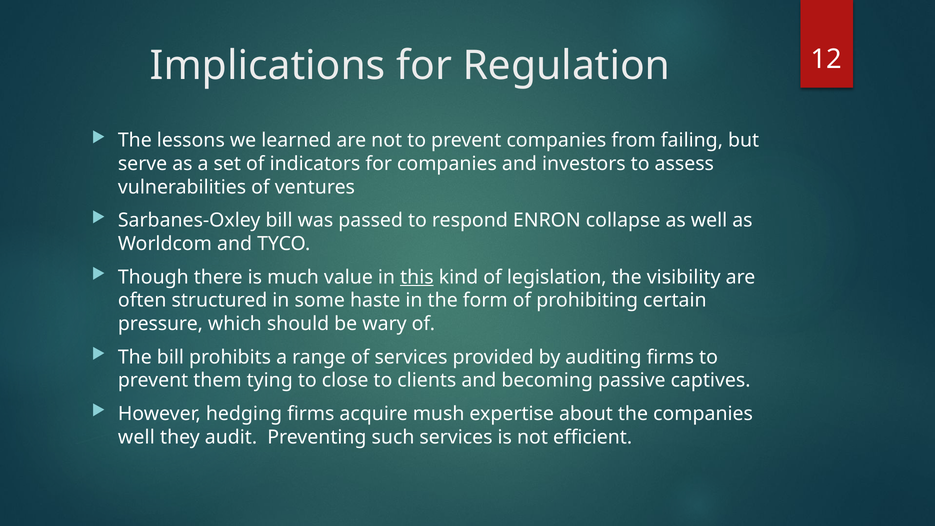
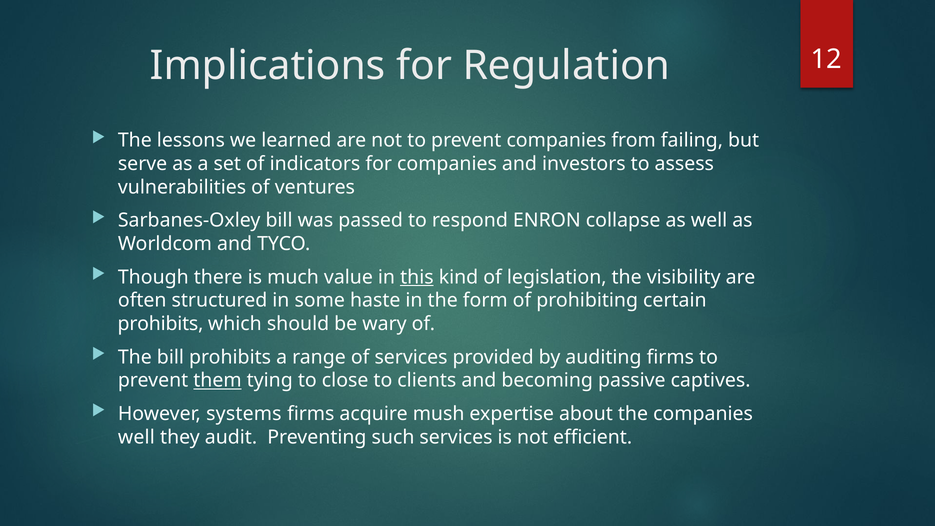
pressure: pressure -> prohibits (160, 324)
them underline: none -> present (217, 380)
hedging: hedging -> systems (244, 414)
